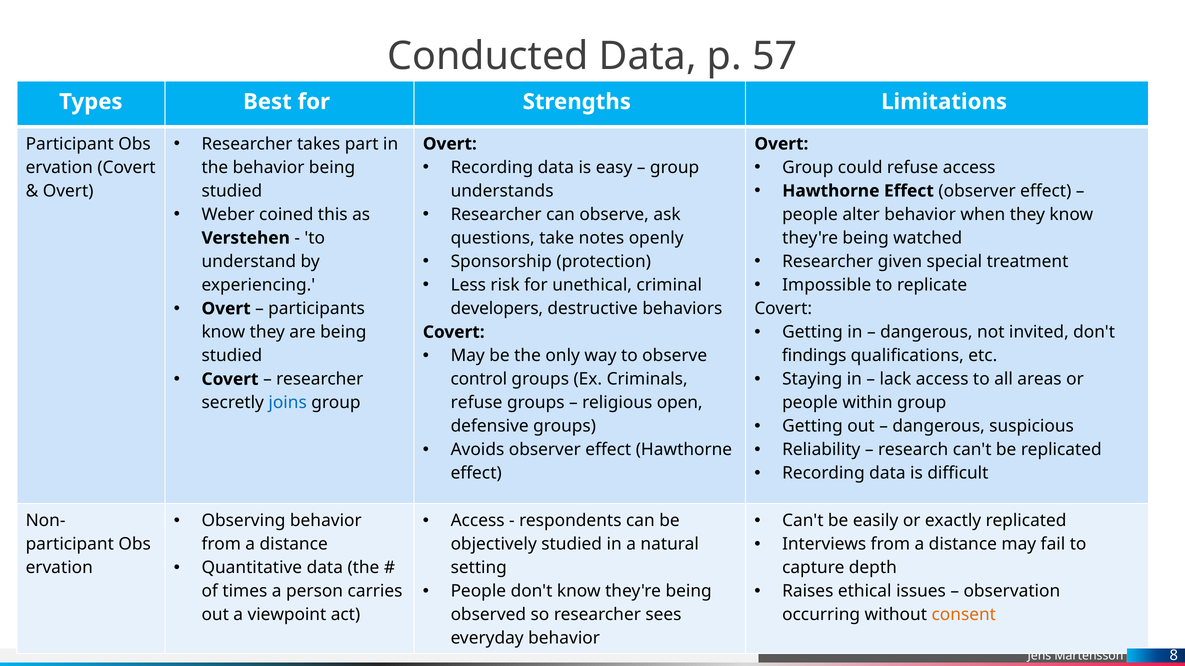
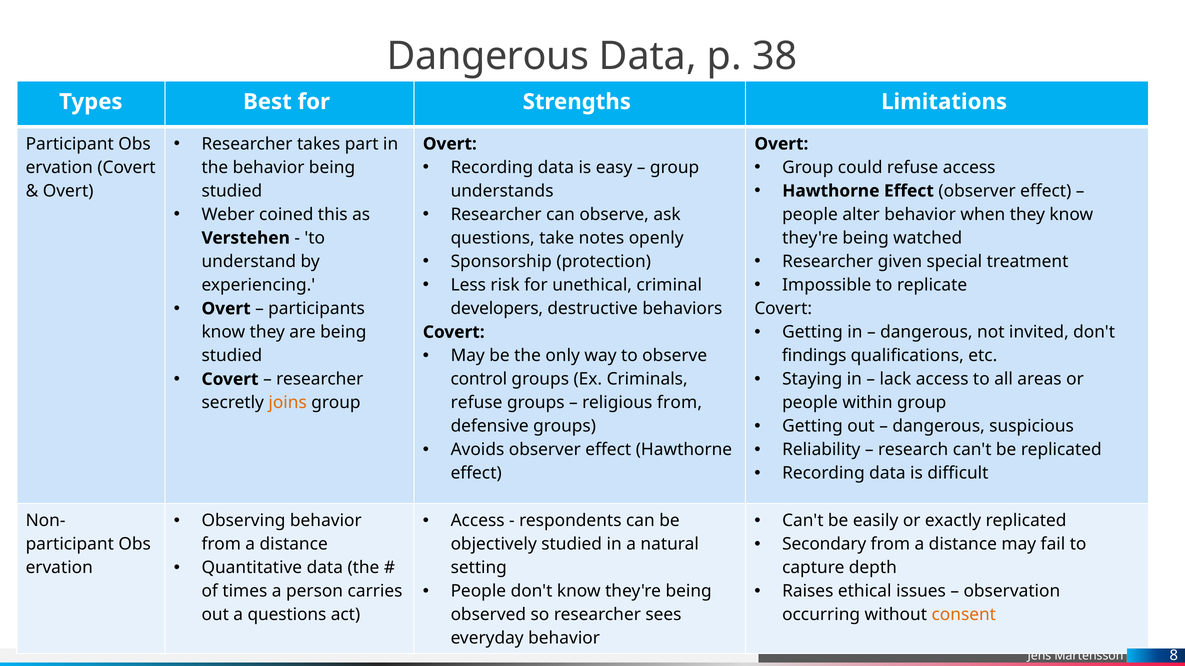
Conducted: Conducted -> Dangerous (488, 56)
57: 57 -> 38 (775, 56)
joins colour: blue -> orange (288, 403)
religious open: open -> from (680, 403)
Interviews: Interviews -> Secondary (824, 545)
a viewpoint: viewpoint -> questions (287, 615)
